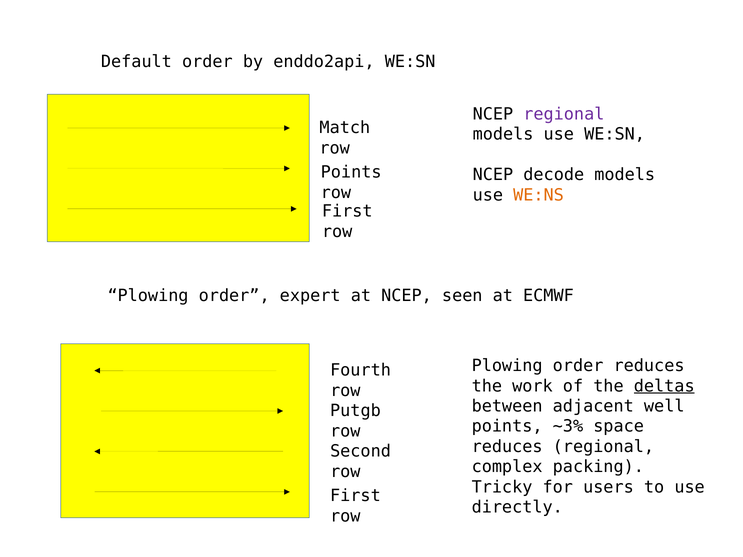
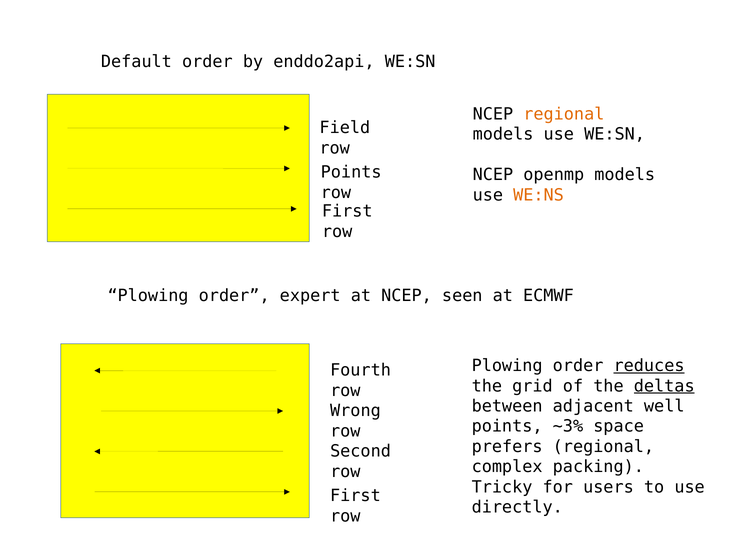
regional colour: purple -> orange (564, 114)
Match: Match -> Field (345, 128)
decode: decode -> openmp (554, 175)
reduces underline: none -> present (649, 366)
work: work -> grid (532, 386)
Putgb: Putgb -> Wrong (355, 411)
reduces: reduces -> prefers (507, 447)
